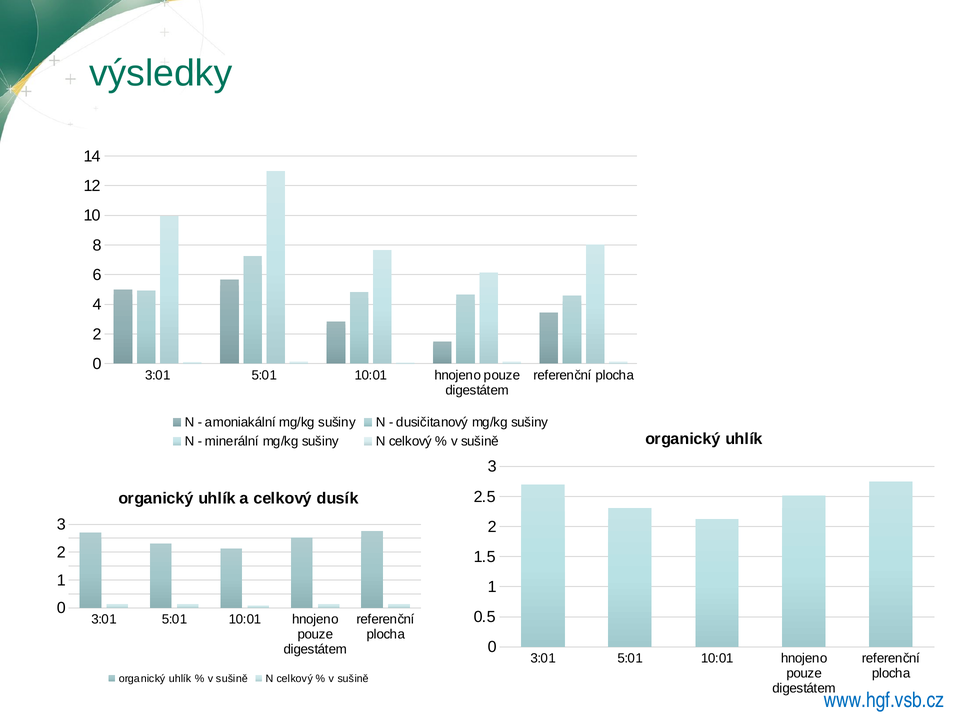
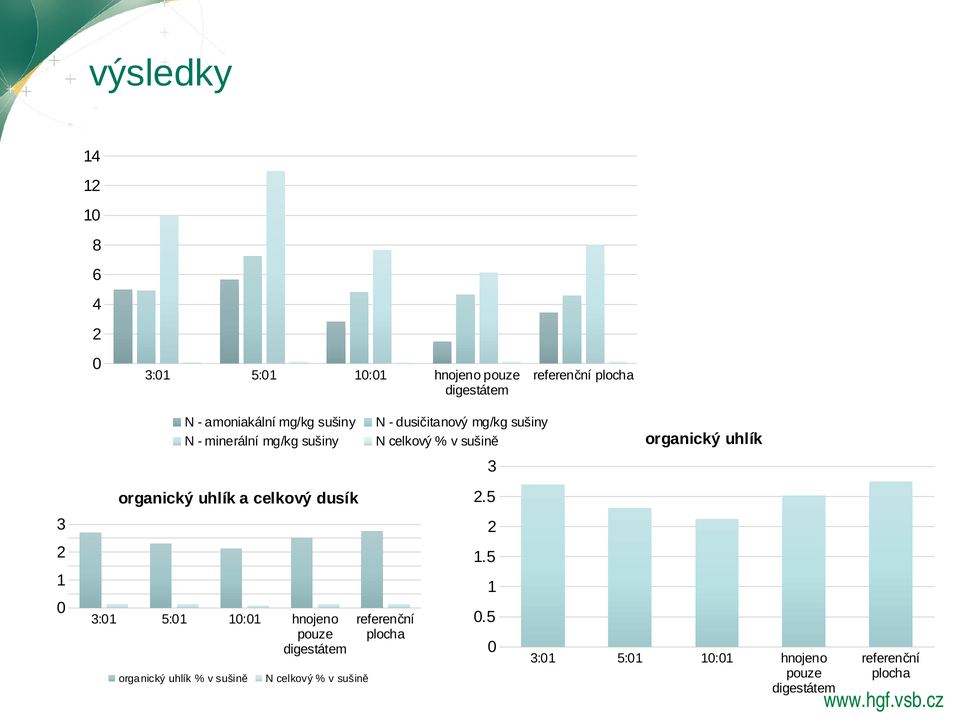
www.hgf.vsb.cz colour: blue -> green (884, 699)
